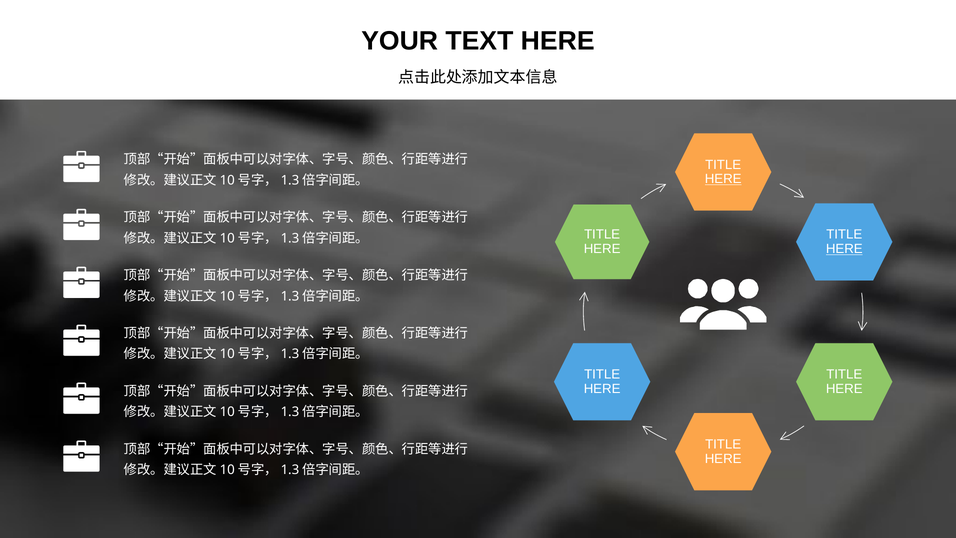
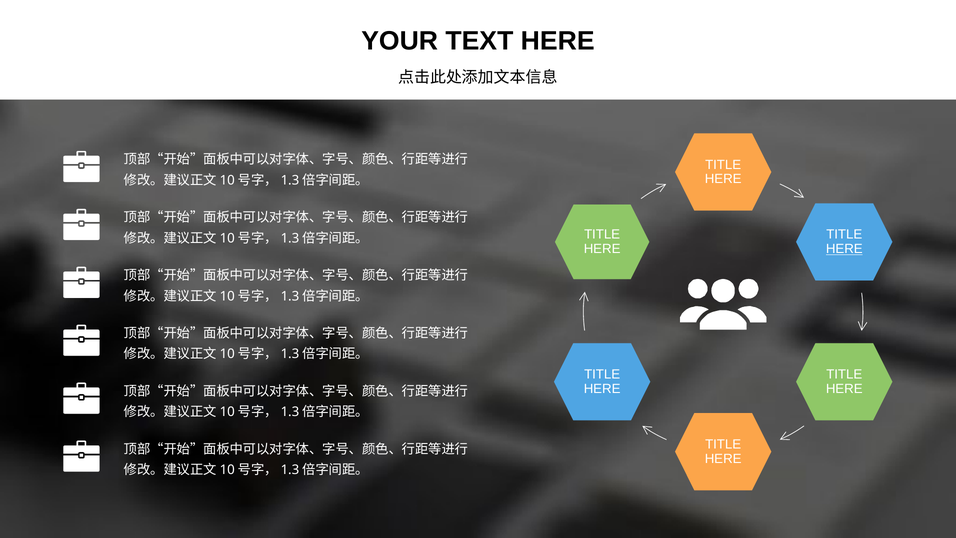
HERE underline: present -> none (723, 179)
